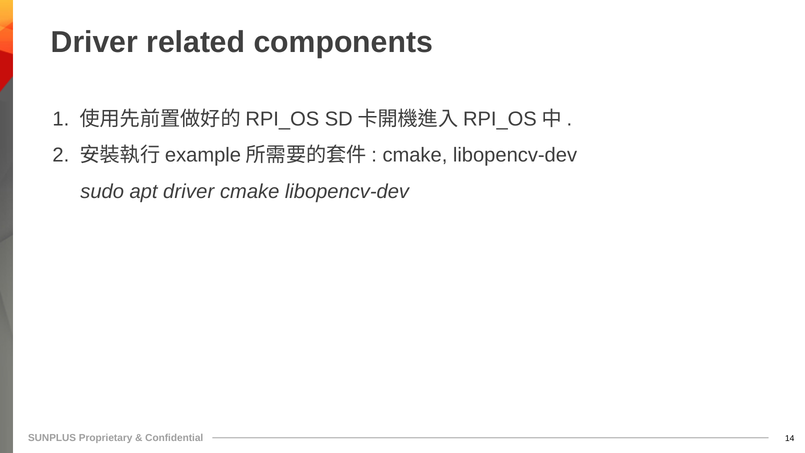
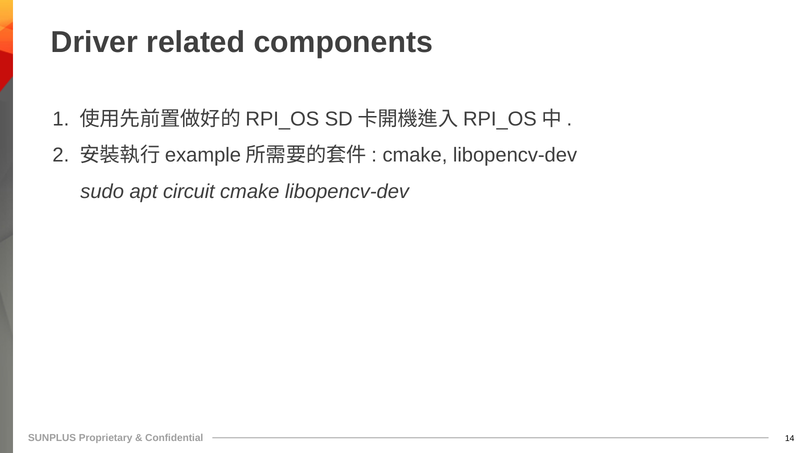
apt driver: driver -> circuit (189, 191)
